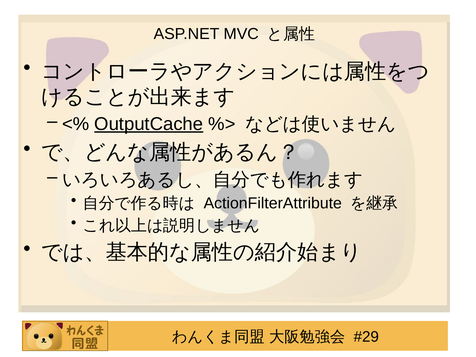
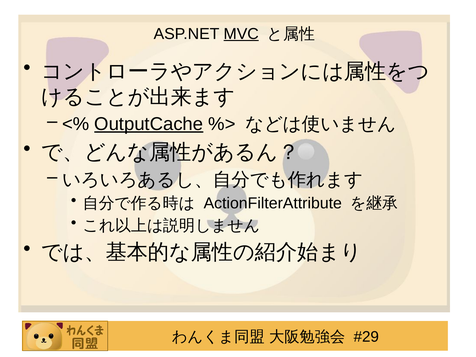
MVC underline: none -> present (241, 34)
